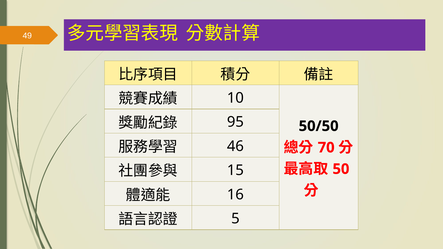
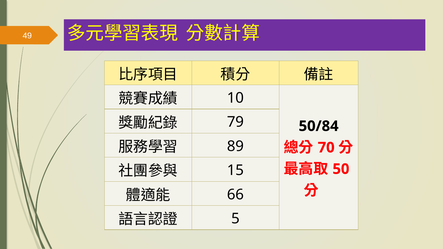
95: 95 -> 79 (235, 122)
50/50: 50/50 -> 50/84 (319, 126)
46: 46 -> 89 (235, 146)
16: 16 -> 66 (235, 195)
